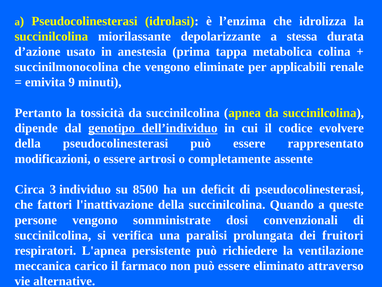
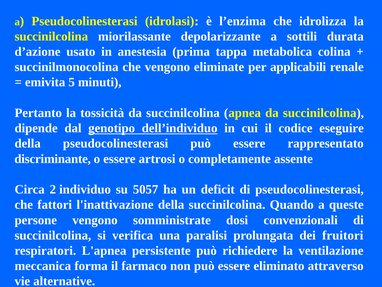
stessa: stessa -> sottili (302, 36)
9: 9 -> 5 (72, 82)
evolvere: evolvere -> eseguire (342, 128)
modificazioni: modificazioni -> discriminante (53, 159)
3: 3 -> 2 (53, 189)
8500: 8500 -> 5057 (146, 189)
carico: carico -> forma (91, 265)
